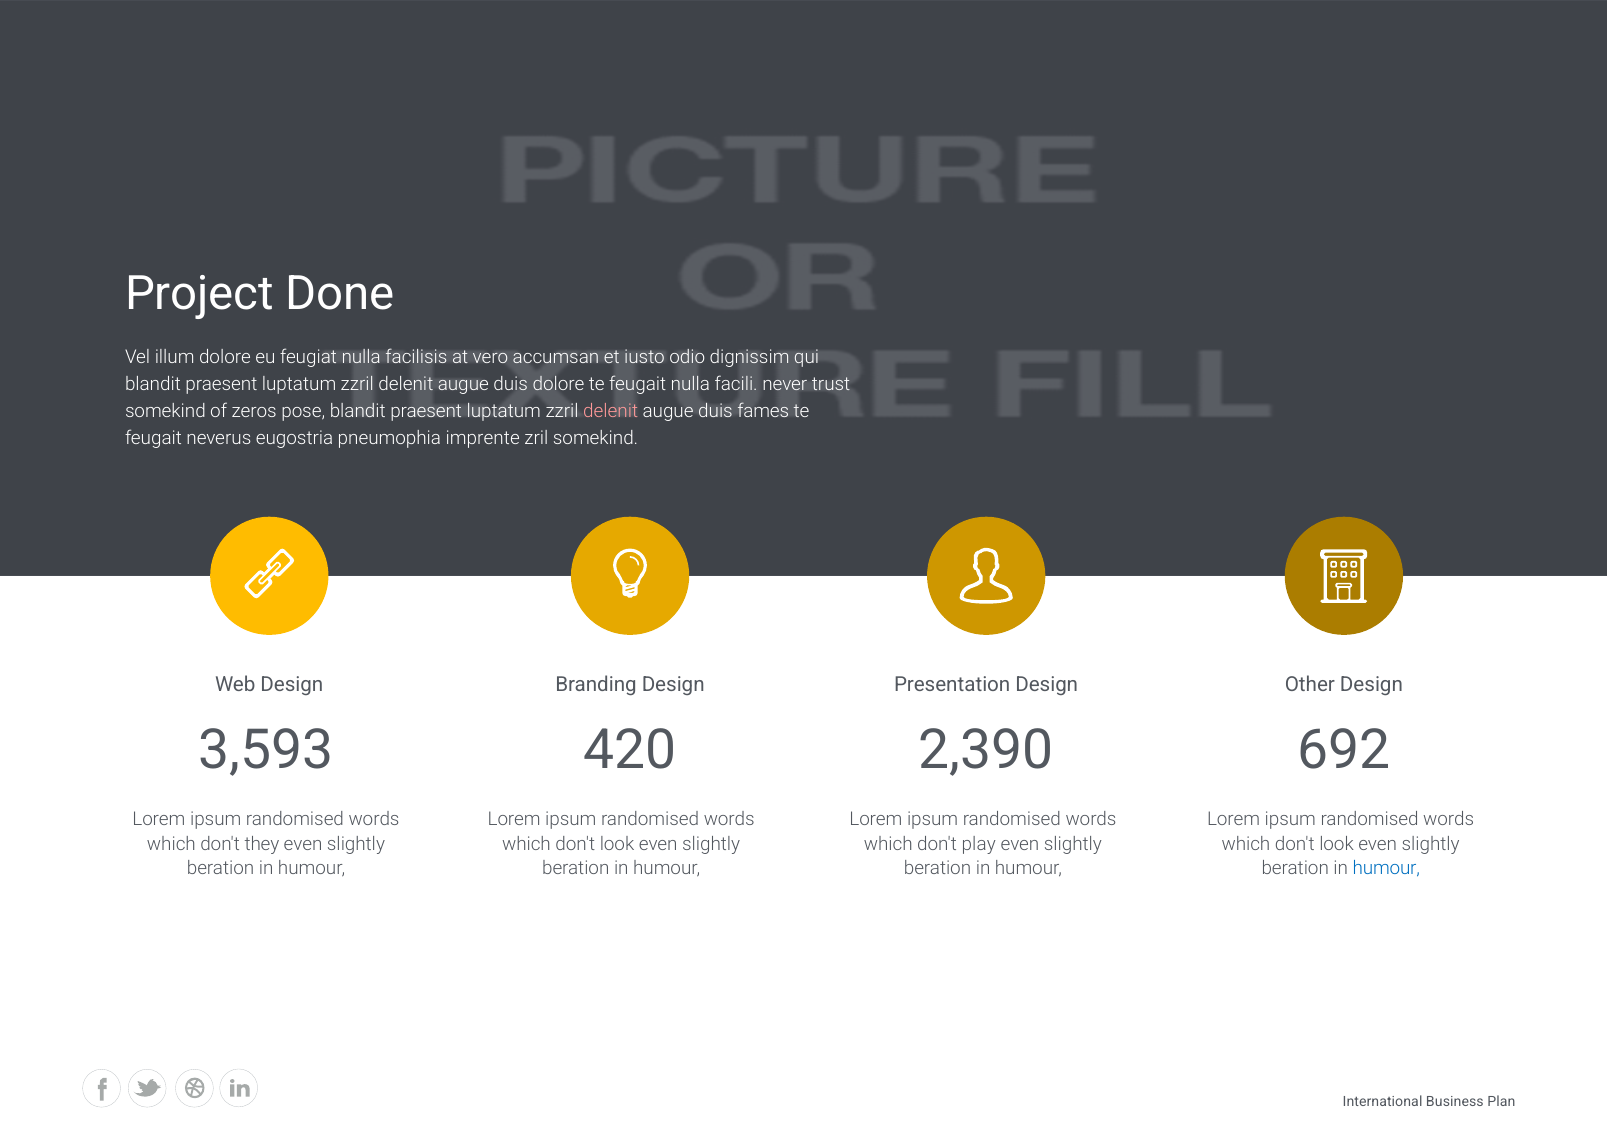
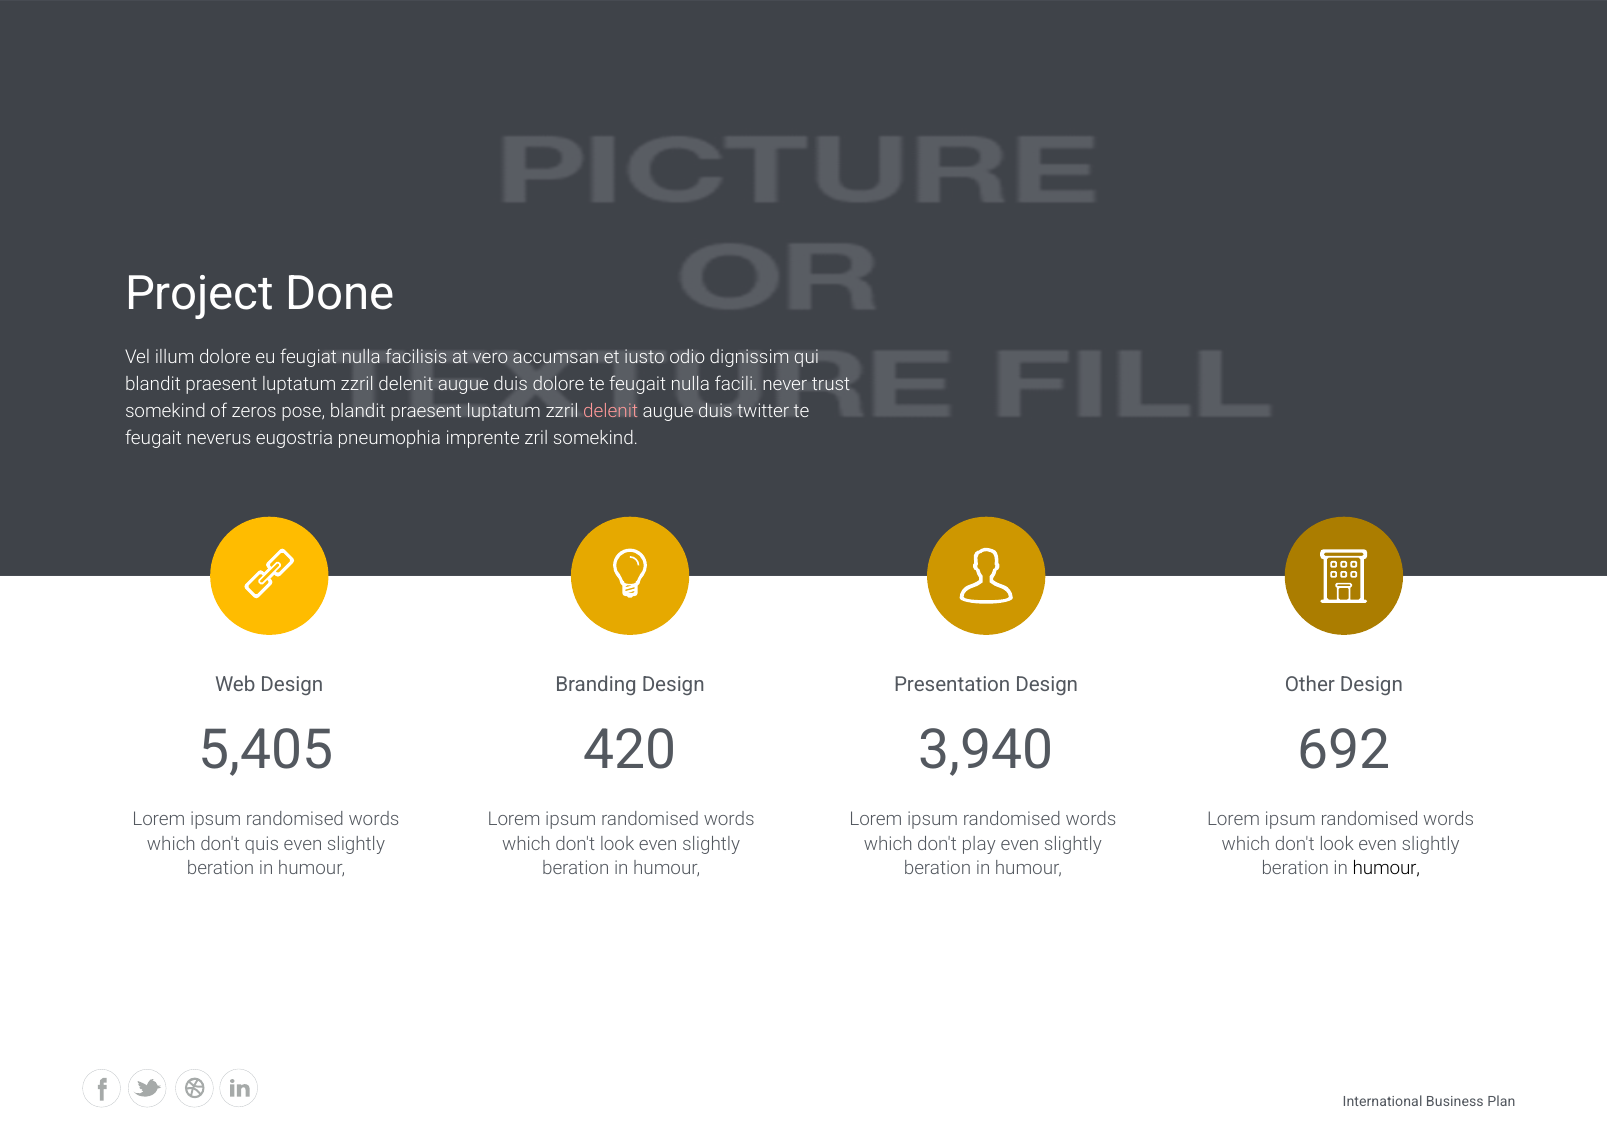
fames: fames -> twitter (763, 411)
3,593: 3,593 -> 5,405 (266, 750)
2,390: 2,390 -> 3,940 (986, 750)
they: they -> quis (262, 844)
humour colour: blue -> black (1386, 869)
